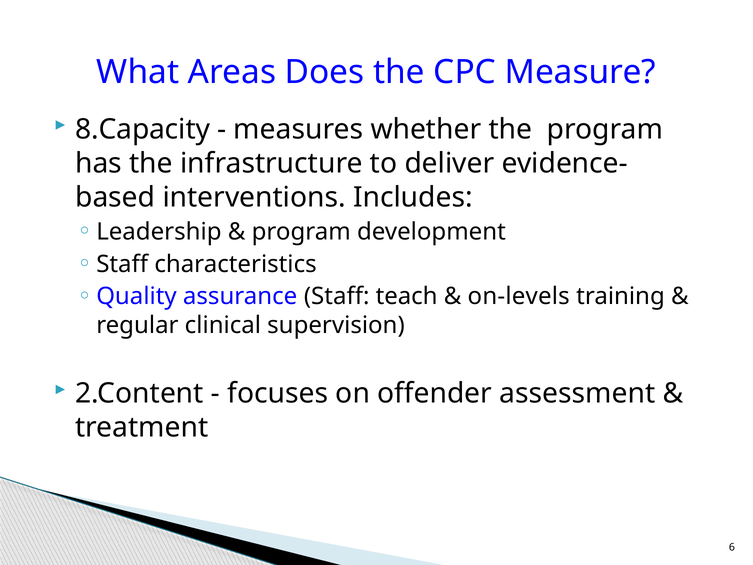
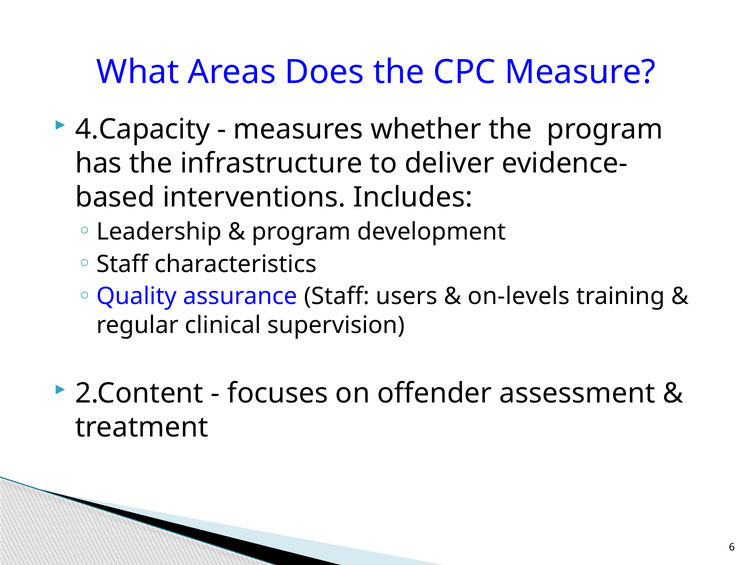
8.Capacity: 8.Capacity -> 4.Capacity (143, 129)
teach: teach -> users (407, 296)
